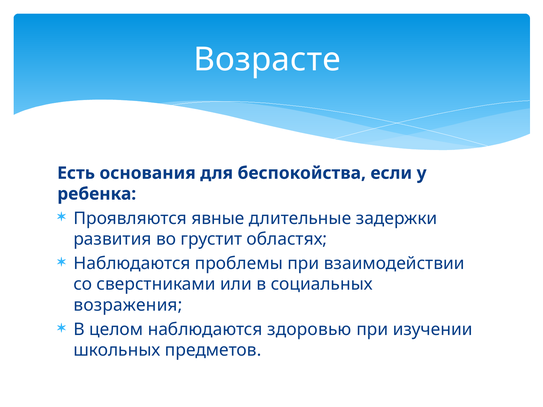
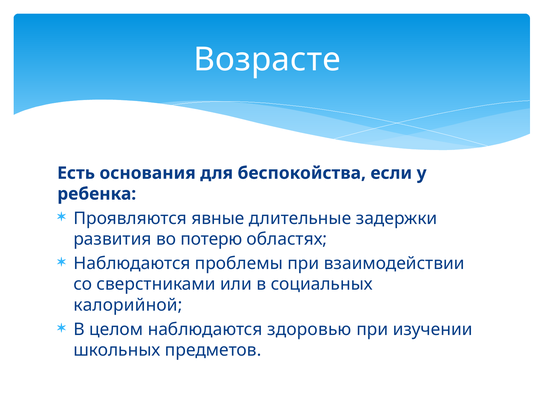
грустит: грустит -> потерю (211, 239)
возражения: возражения -> калорийной (128, 305)
